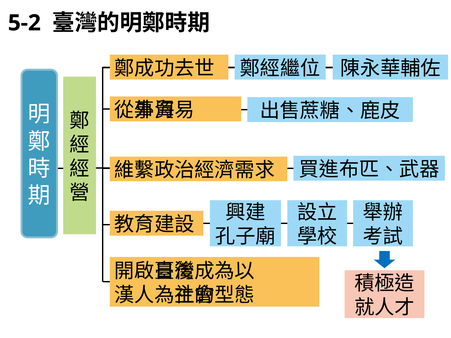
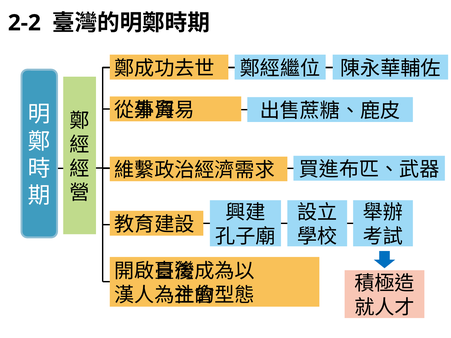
5-2: 5-2 -> 2-2 (24, 23)
